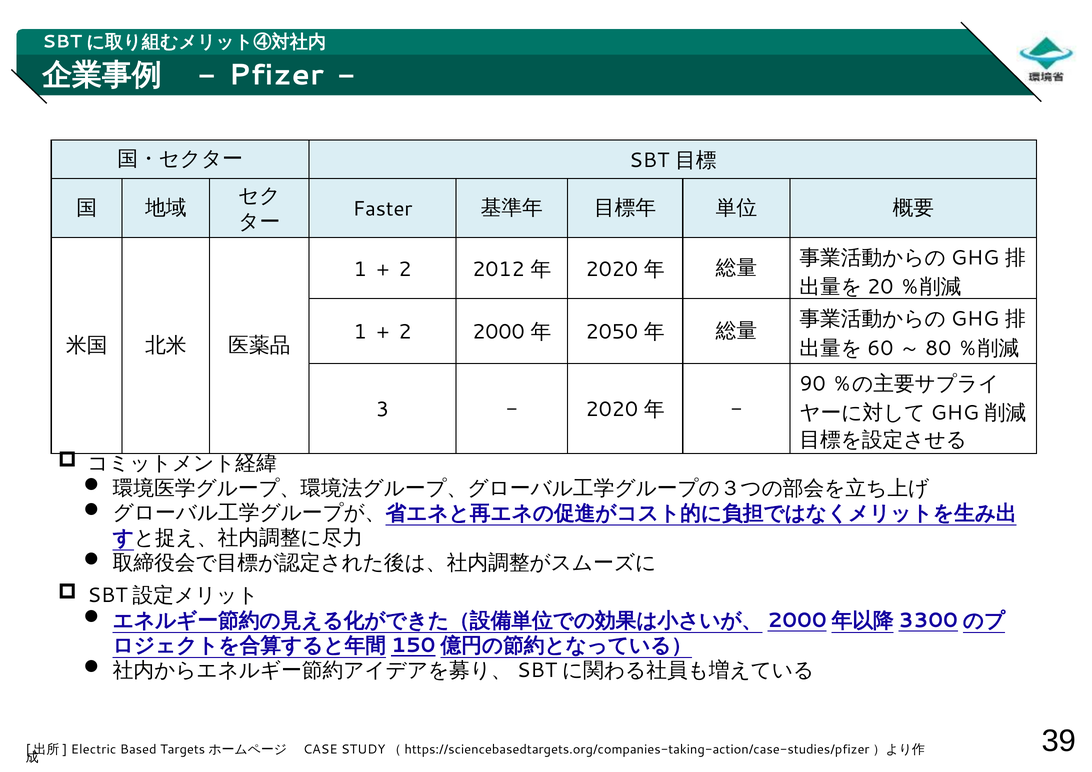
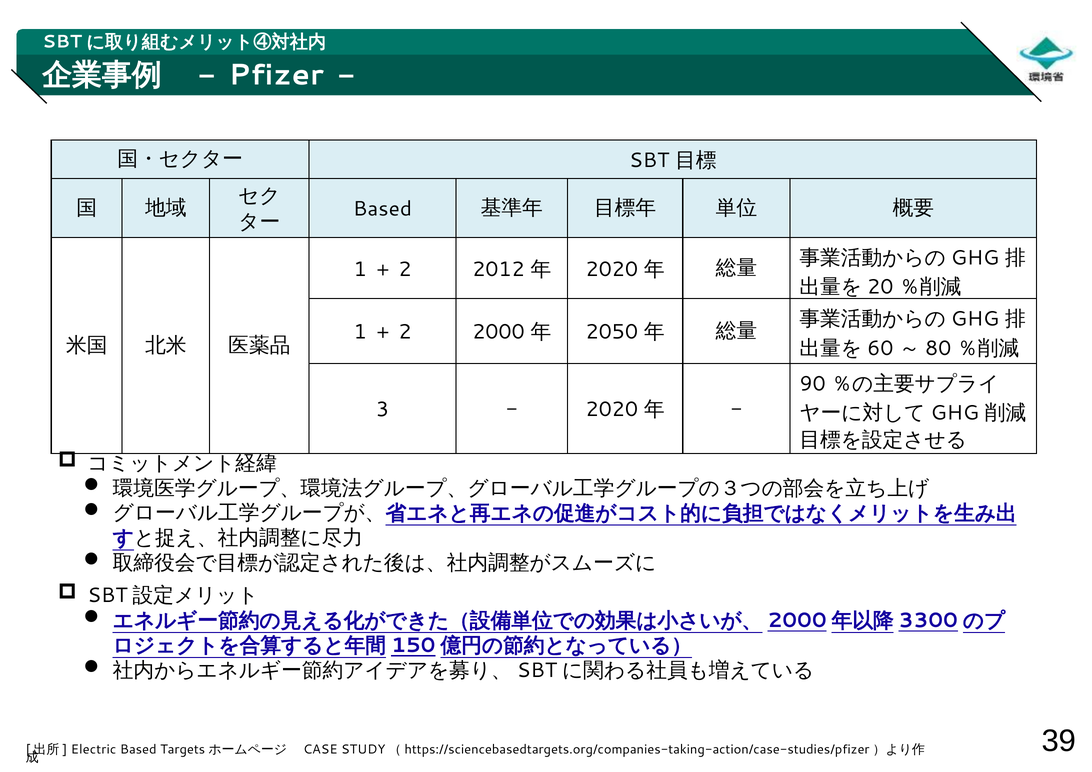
Faster: Faster -> Based (382, 209)
